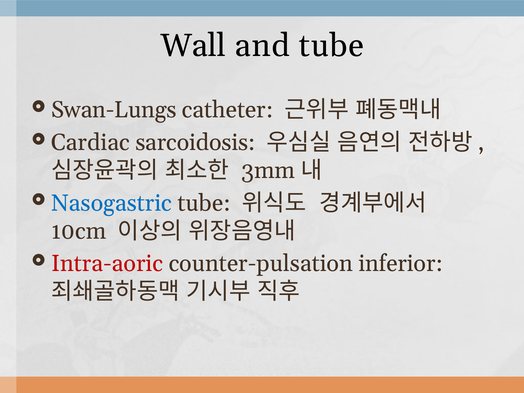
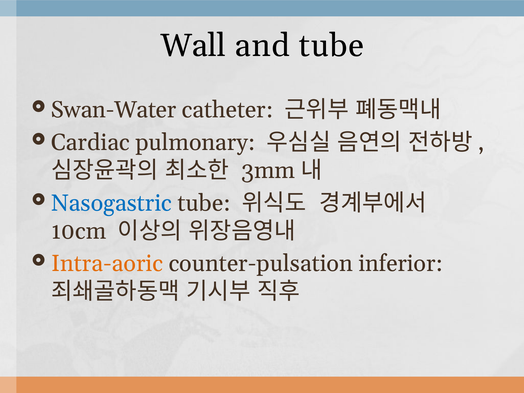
Swan-Lungs: Swan-Lungs -> Swan-Water (114, 110)
sarcoidosis: sarcoidosis -> pulmonary (195, 142)
Intra-aoric colour: red -> orange (107, 264)
